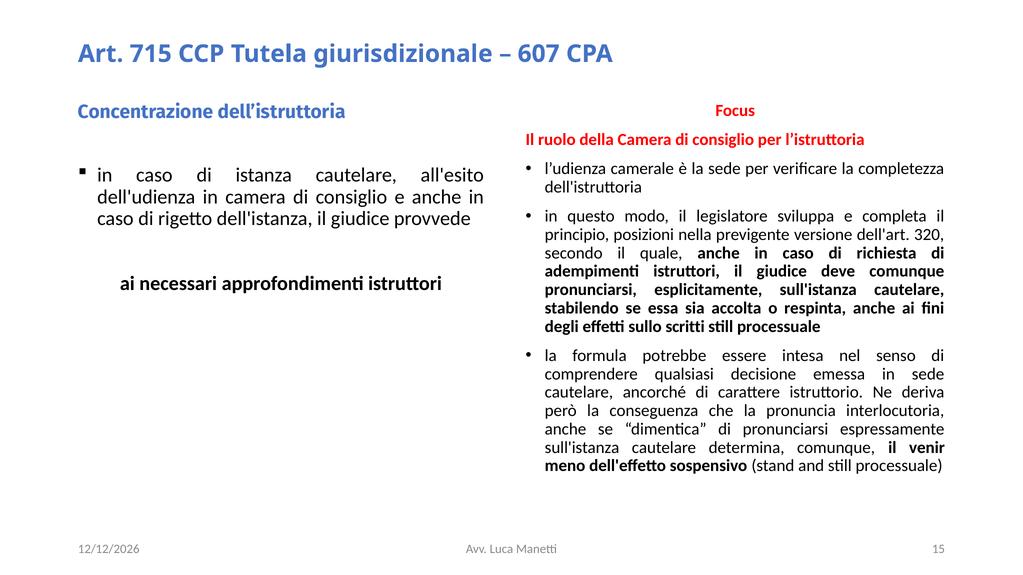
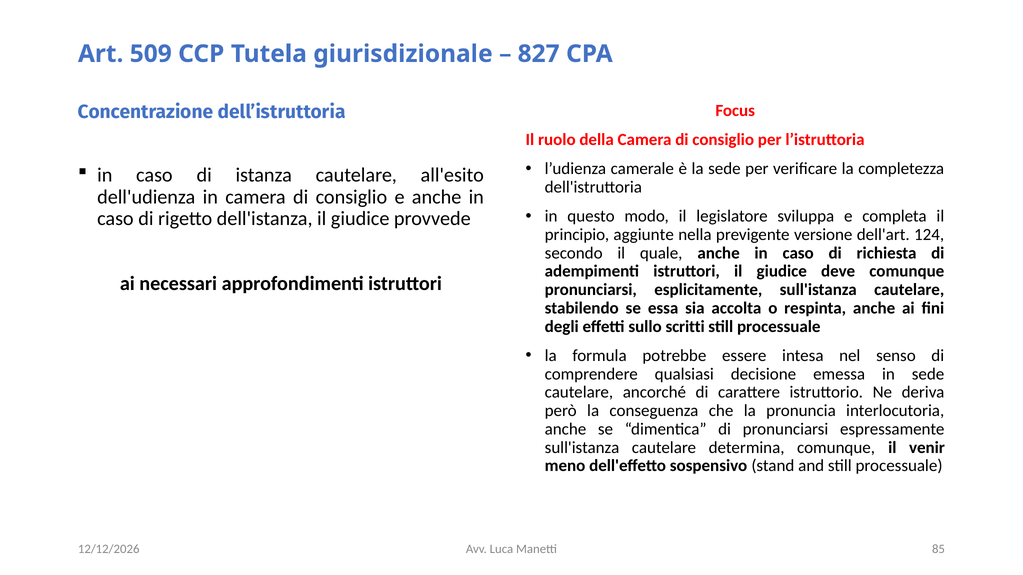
715: 715 -> 509 (151, 54)
607: 607 -> 827 (539, 54)
posizioni: posizioni -> aggiunte (644, 235)
320: 320 -> 124 (929, 235)
15: 15 -> 85 (938, 549)
